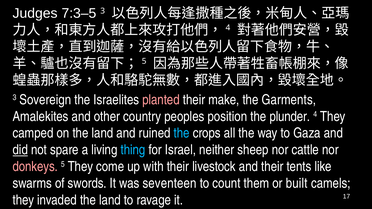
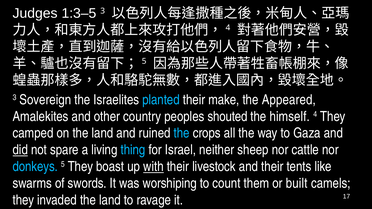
7:3–5: 7:3–5 -> 1:3–5 (79, 13)
planted colour: pink -> light blue (161, 100)
Garments: Garments -> Appeared (289, 100)
position: position -> shouted (227, 117)
plunder: plunder -> himself (290, 117)
donkeys colour: pink -> light blue (35, 167)
come: come -> boast (110, 167)
with underline: none -> present (153, 167)
seventeen: seventeen -> worshiping (170, 183)
